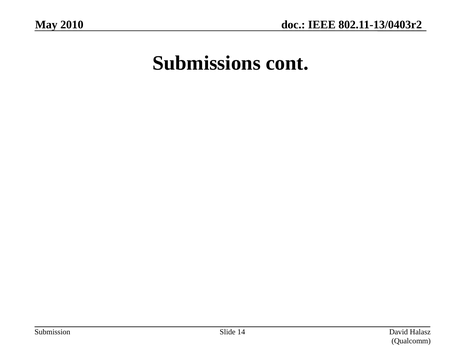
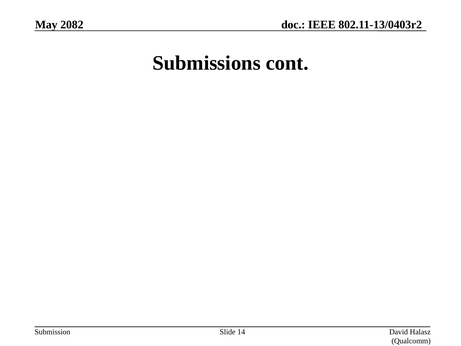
2010: 2010 -> 2082 (72, 25)
